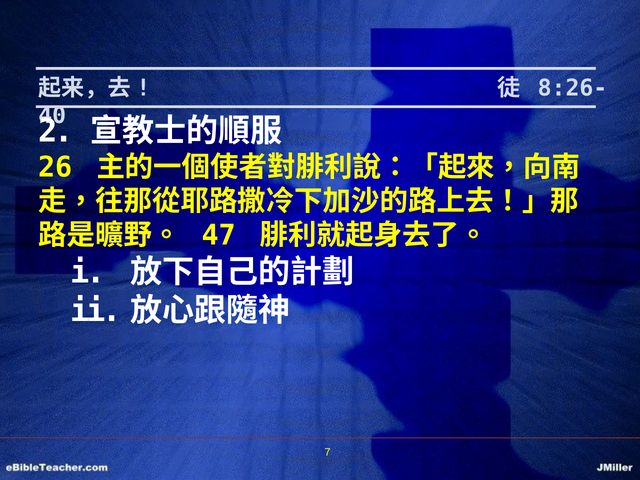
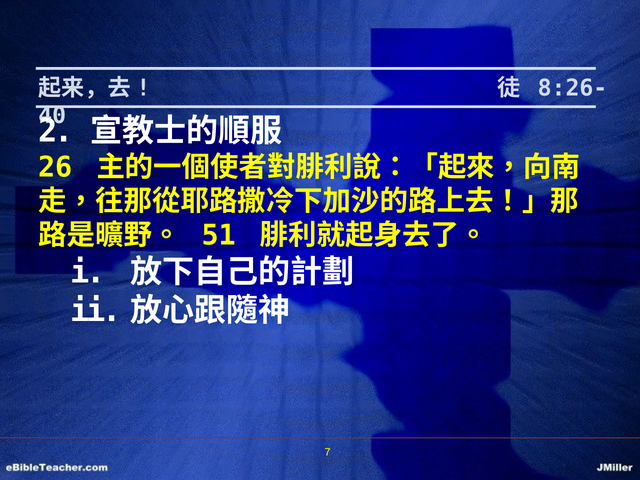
47: 47 -> 51 (219, 236)
